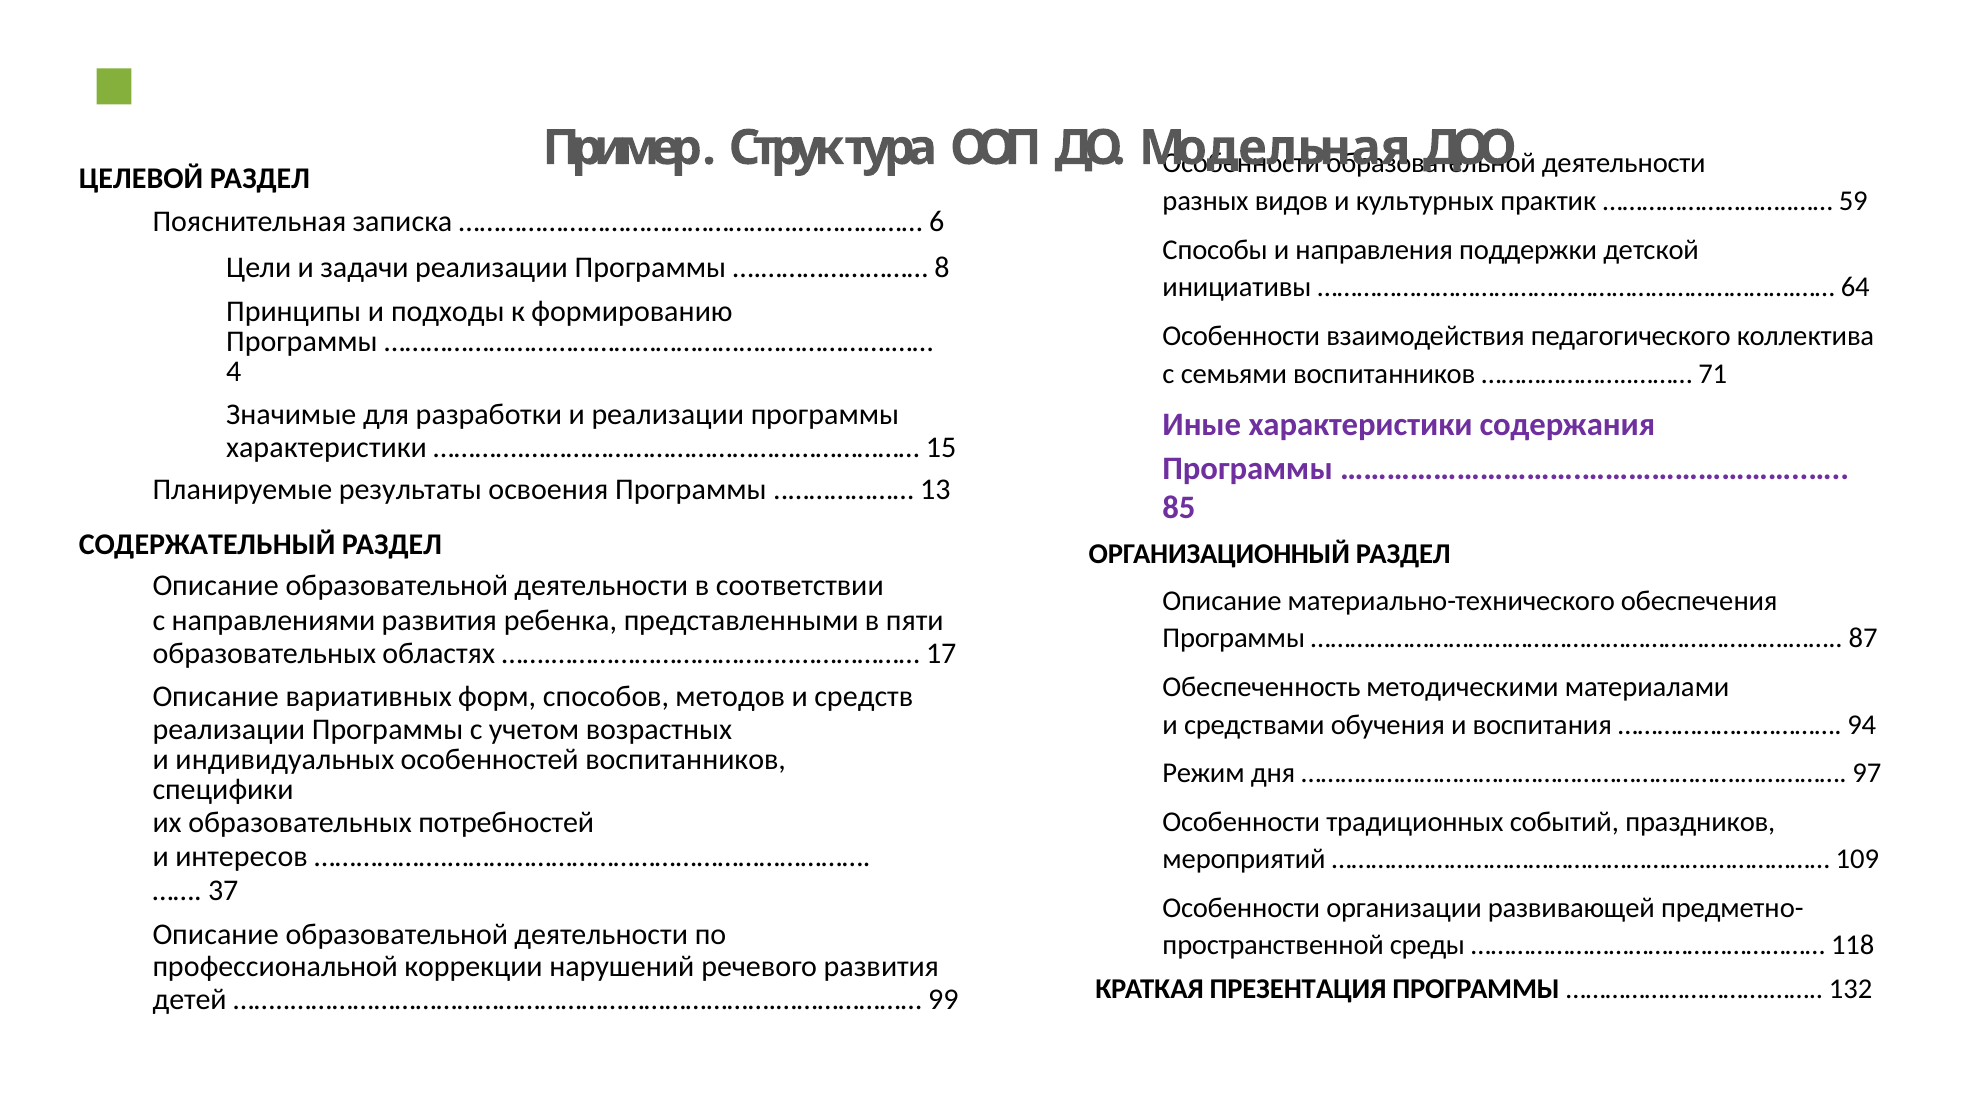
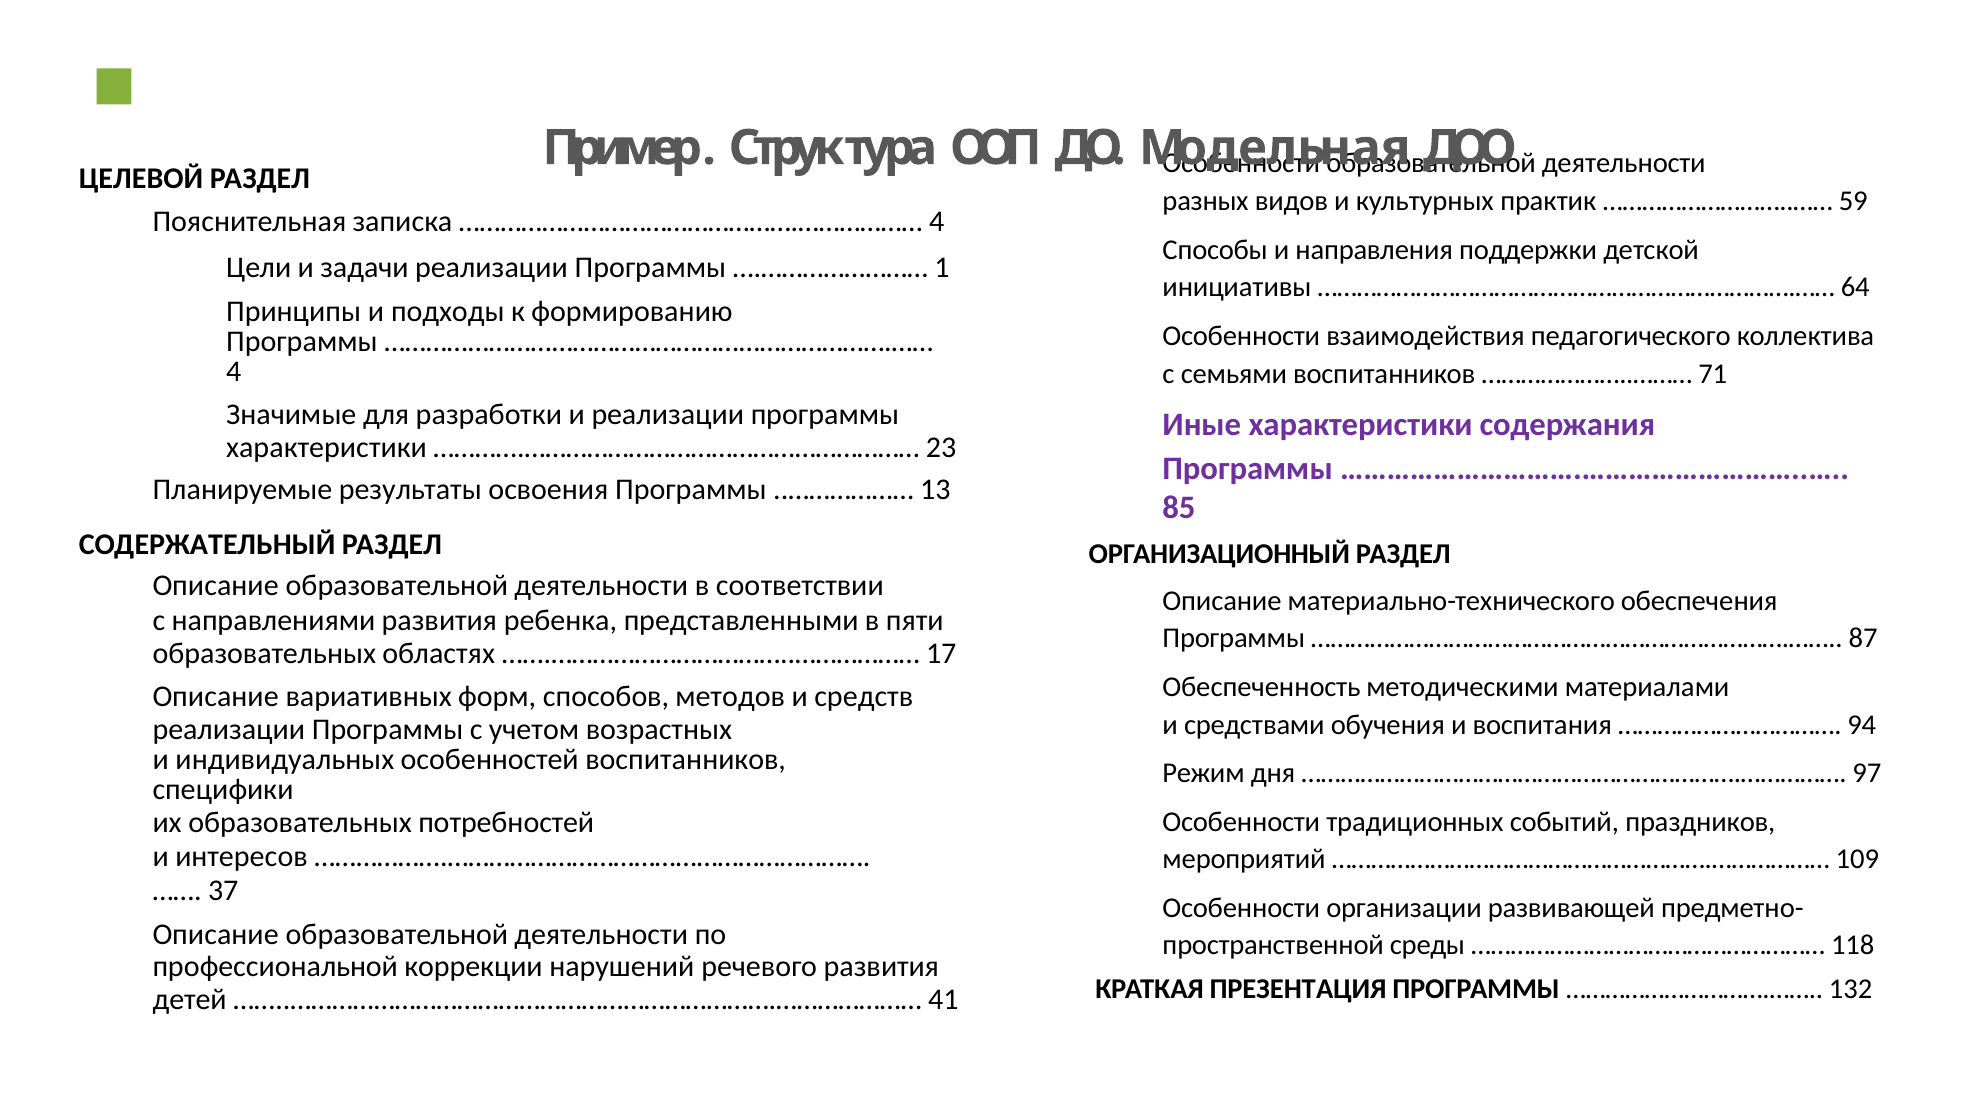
6: 6 -> 4 (937, 222)
8: 8 -> 1 (942, 268)
15: 15 -> 23 (941, 447)
99: 99 -> 41 (943, 999)
